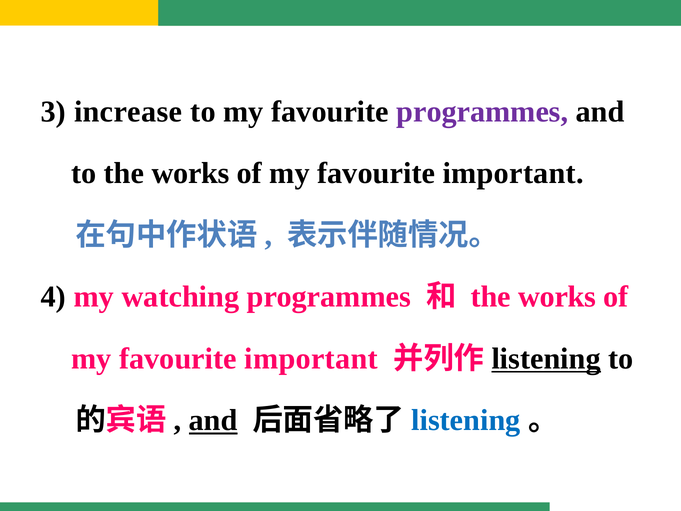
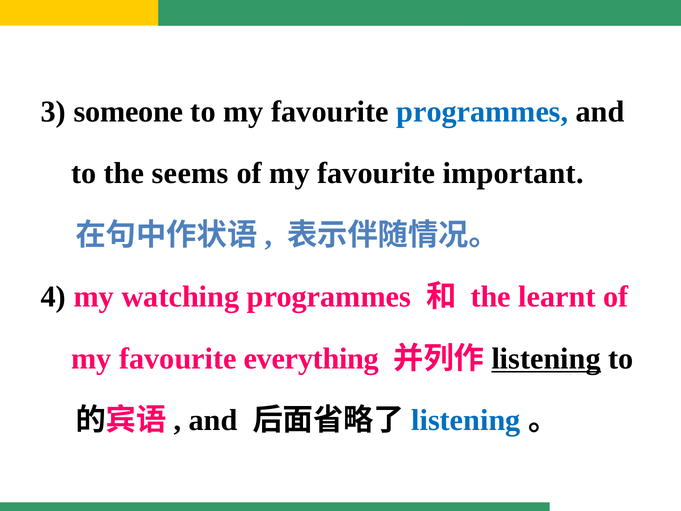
increase: increase -> someone (128, 111)
programmes colour: purple -> blue (482, 111)
to the works: works -> seems (190, 173)
works: works -> learnt (557, 297)
important: important -> everything (311, 358)
and underline: present -> none (213, 420)
